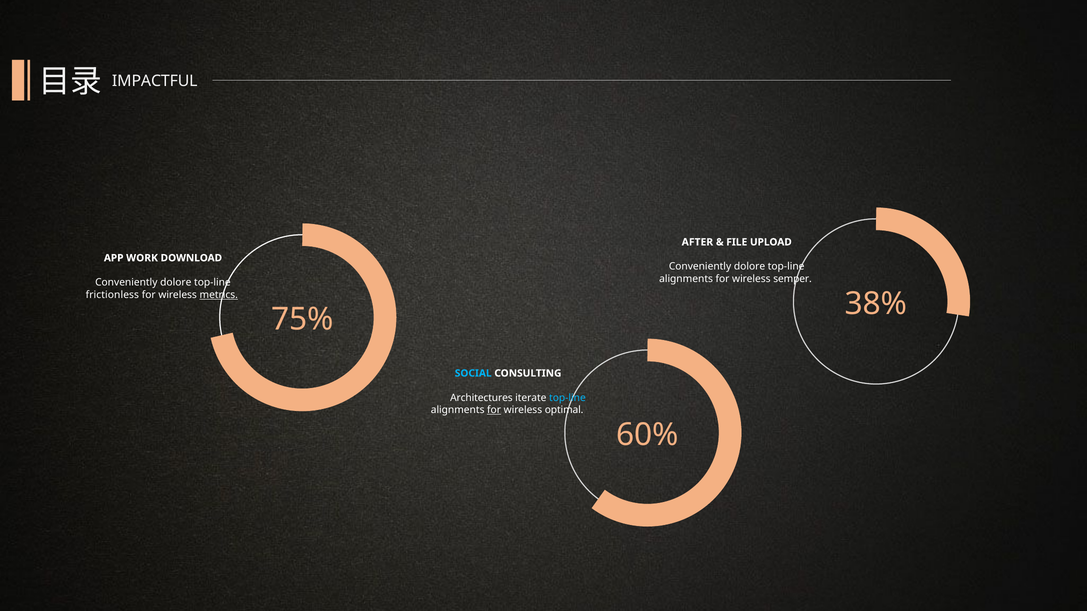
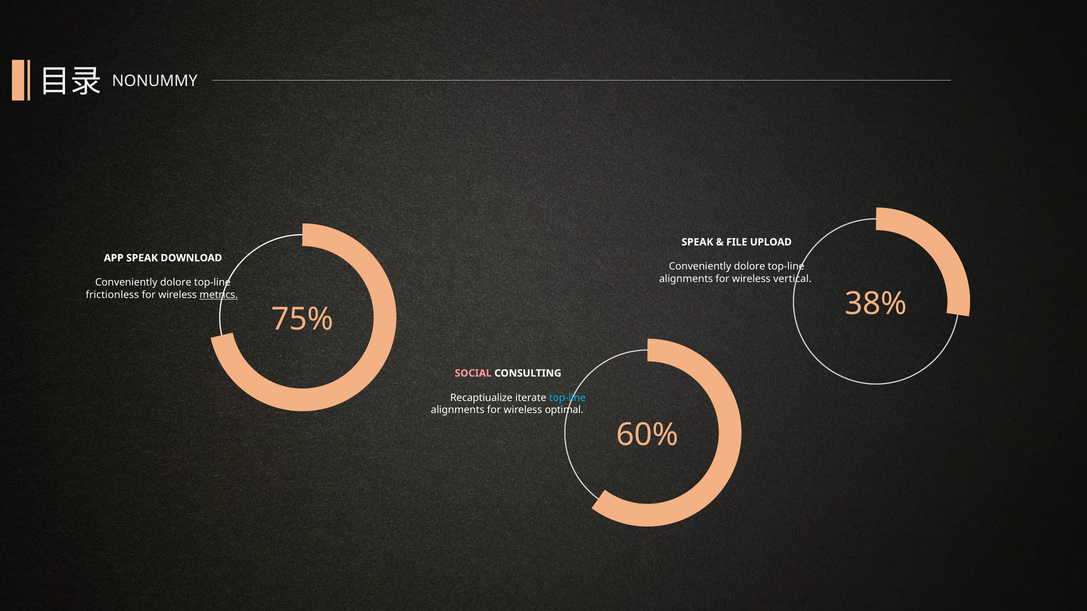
IMPACTFUL: IMPACTFUL -> NONUMMY (155, 81)
AFTER: AFTER -> SPEAK (697, 242)
APP WORK: WORK -> SPEAK (142, 258)
semper: semper -> vertical (792, 279)
SOCIAL colour: light blue -> pink (473, 374)
Architectures: Architectures -> Recaptiualize (481, 398)
for underline: present -> none (494, 410)
